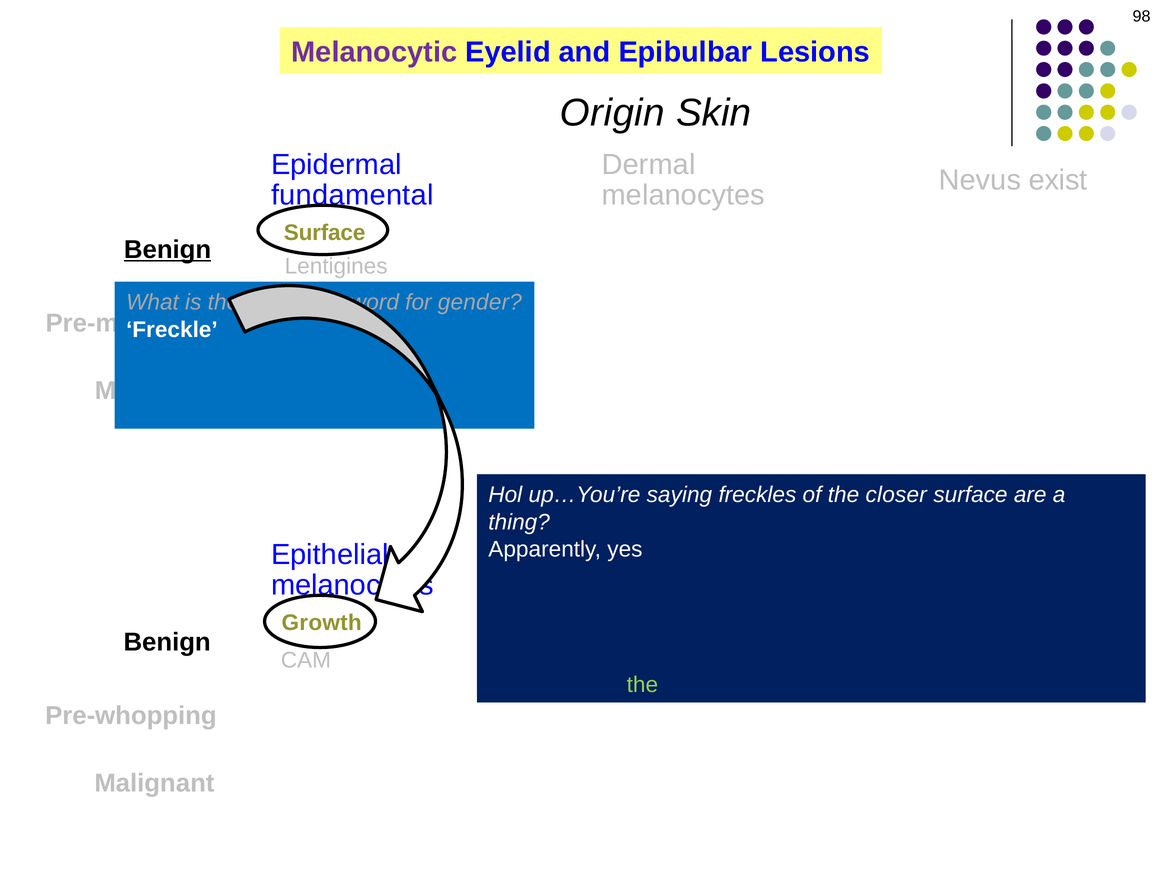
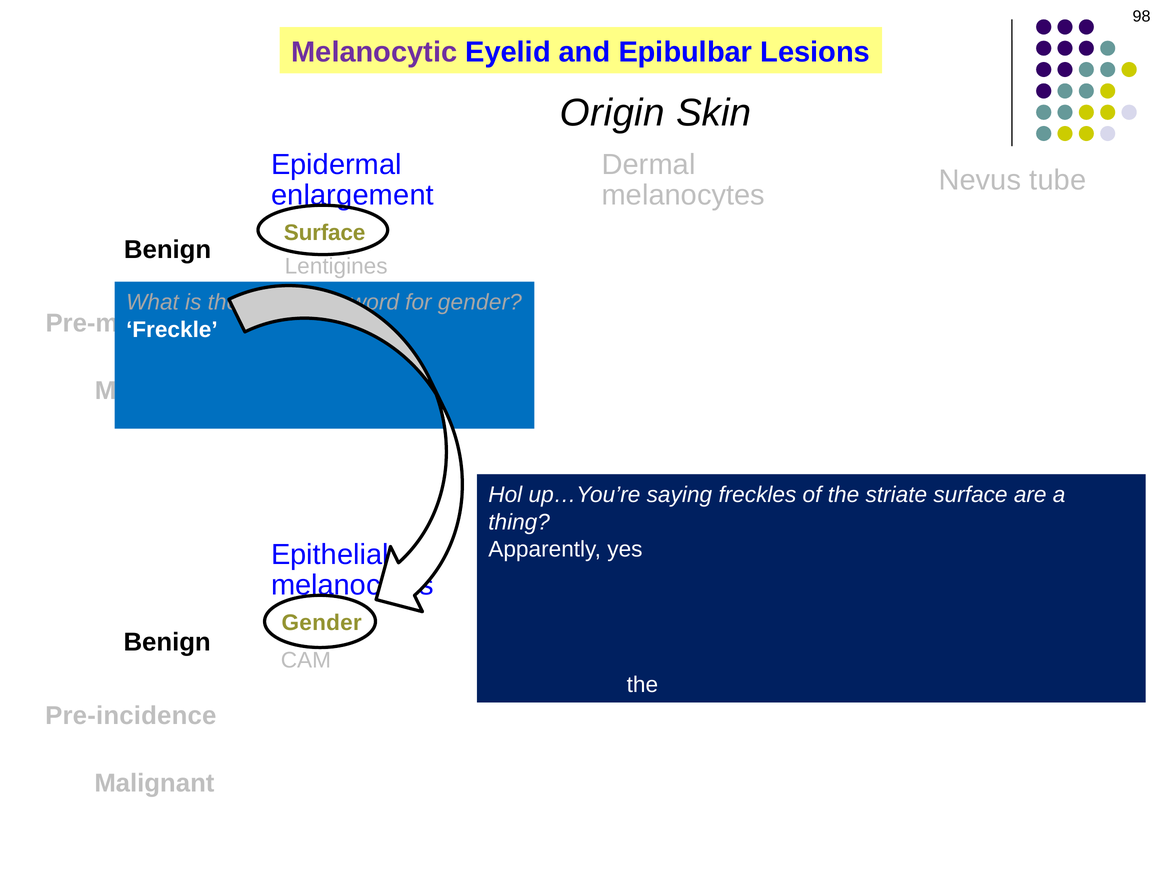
exist: exist -> tube (1058, 180)
fundamental: fundamental -> enlargement (352, 195)
Benign underline: present -> none (168, 250)
closer: closer -> striate (896, 495)
Growth: Growth -> Gender (322, 623)
the colour: light green -> white (642, 685)
Pre-whopping: Pre-whopping -> Pre-incidence (131, 716)
